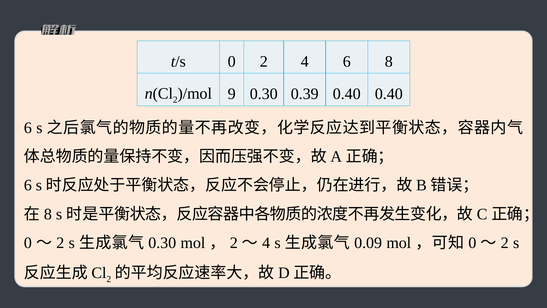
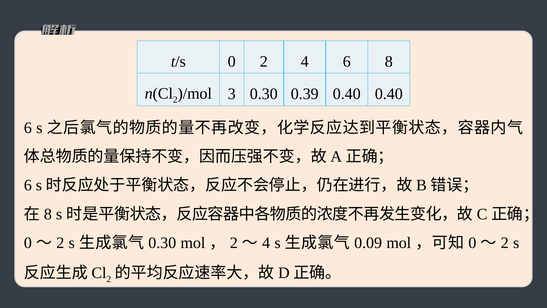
9: 9 -> 3 (232, 94)
